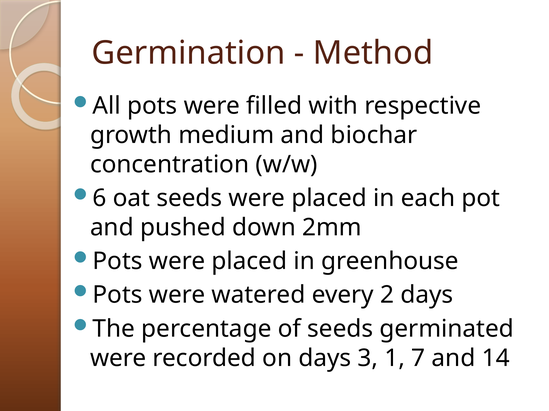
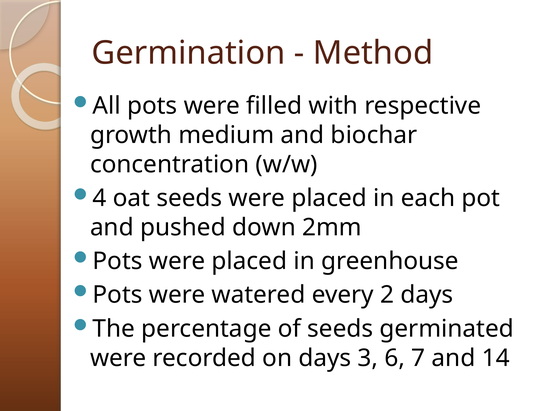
6: 6 -> 4 (100, 198)
1: 1 -> 6 (395, 359)
